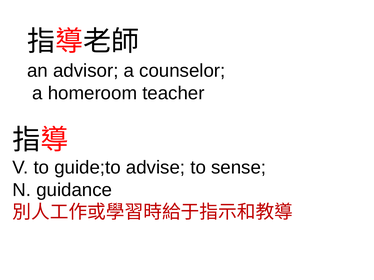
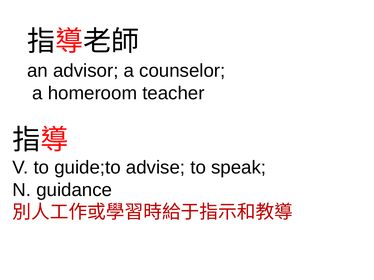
sense: sense -> speak (239, 168)
